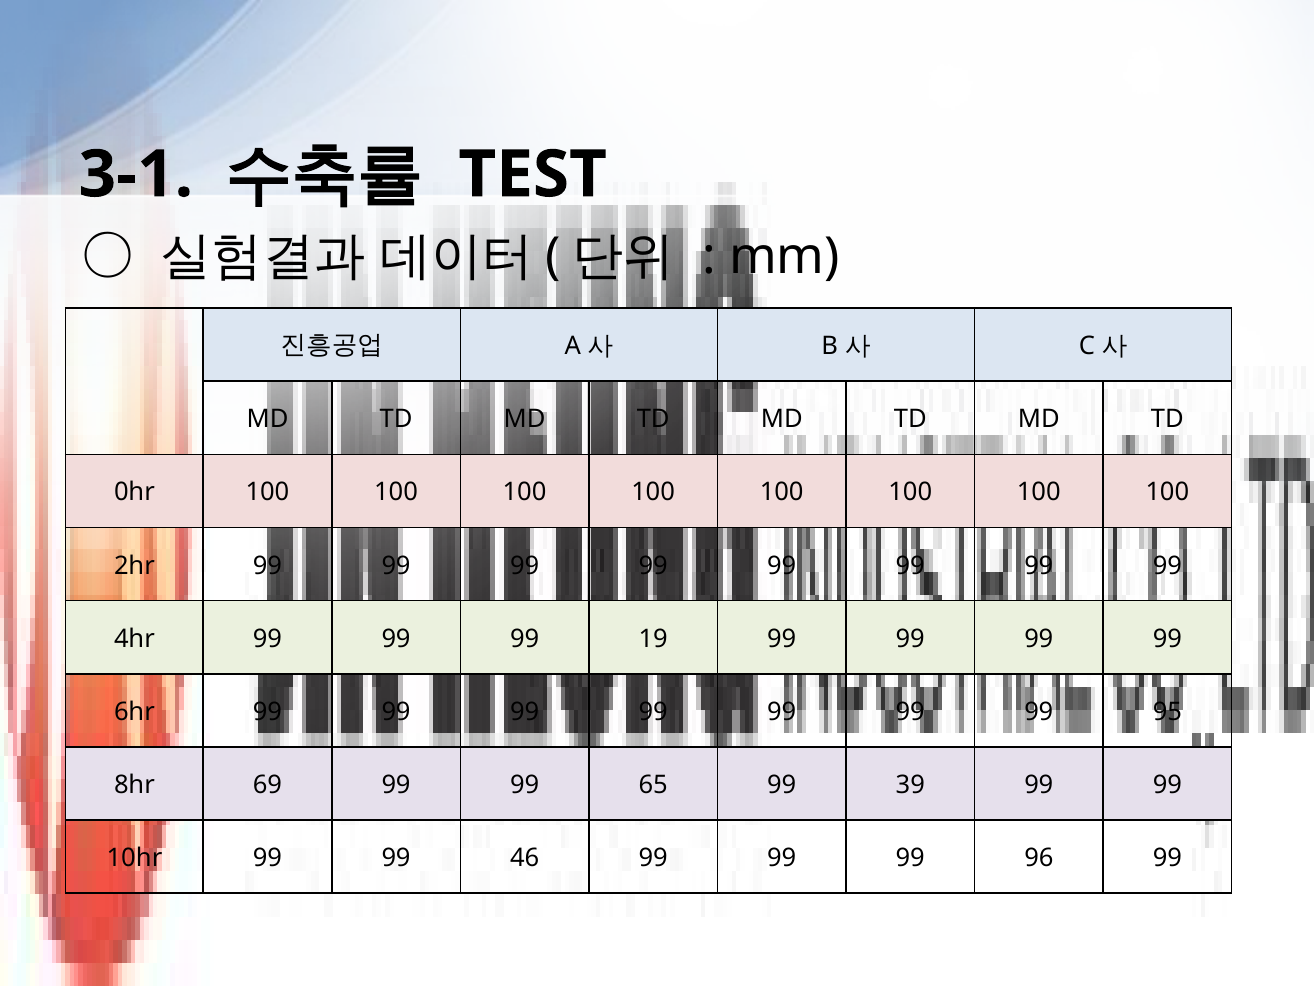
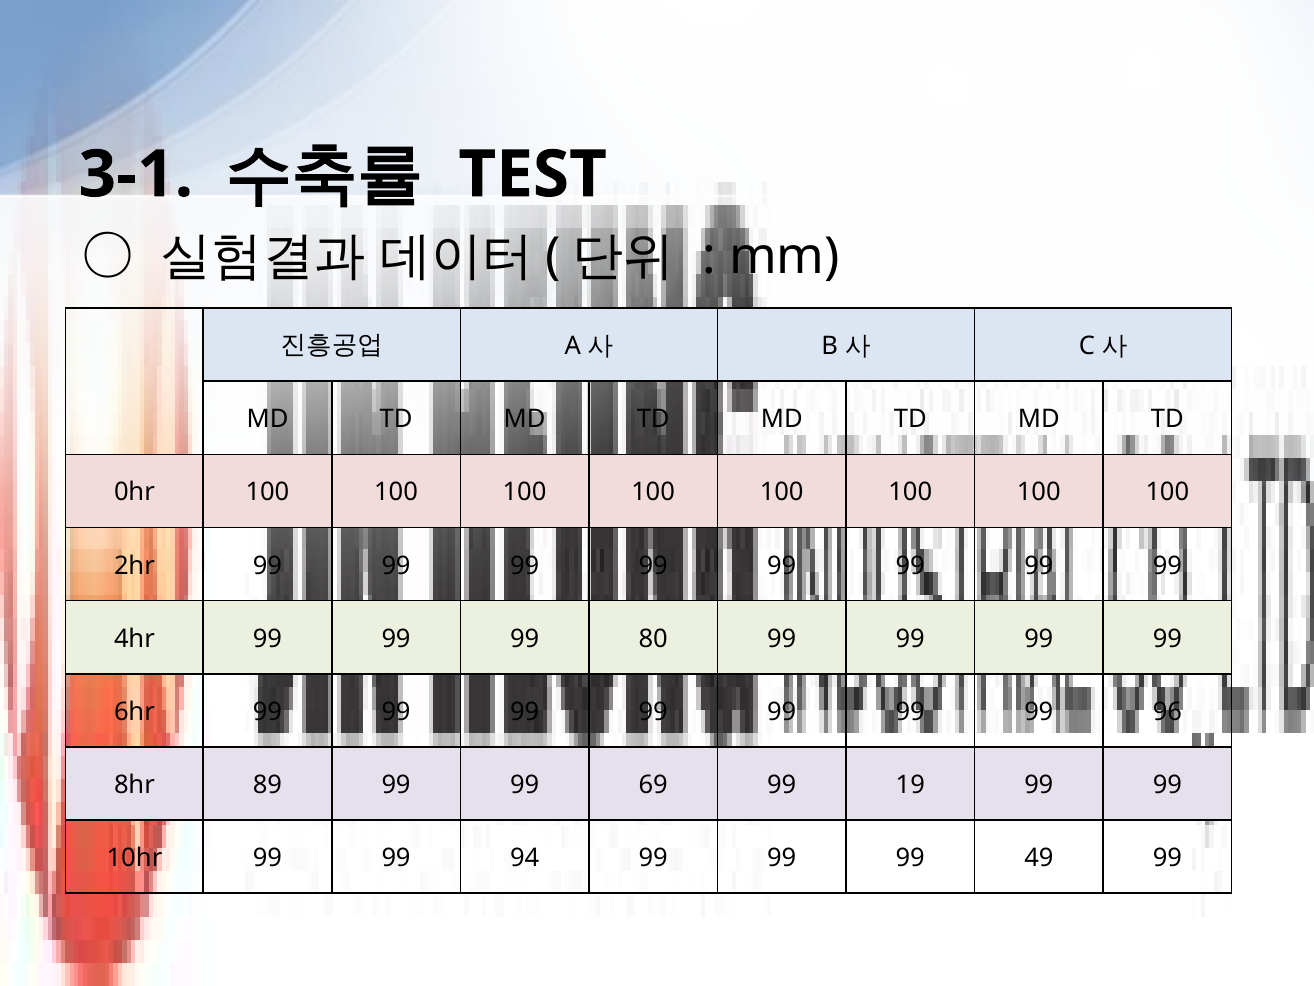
19: 19 -> 80 (653, 638)
95: 95 -> 96 (1167, 712)
69: 69 -> 89 (268, 785)
65: 65 -> 69 (653, 785)
39: 39 -> 19 (910, 785)
46: 46 -> 94 (525, 858)
96: 96 -> 49 (1039, 858)
